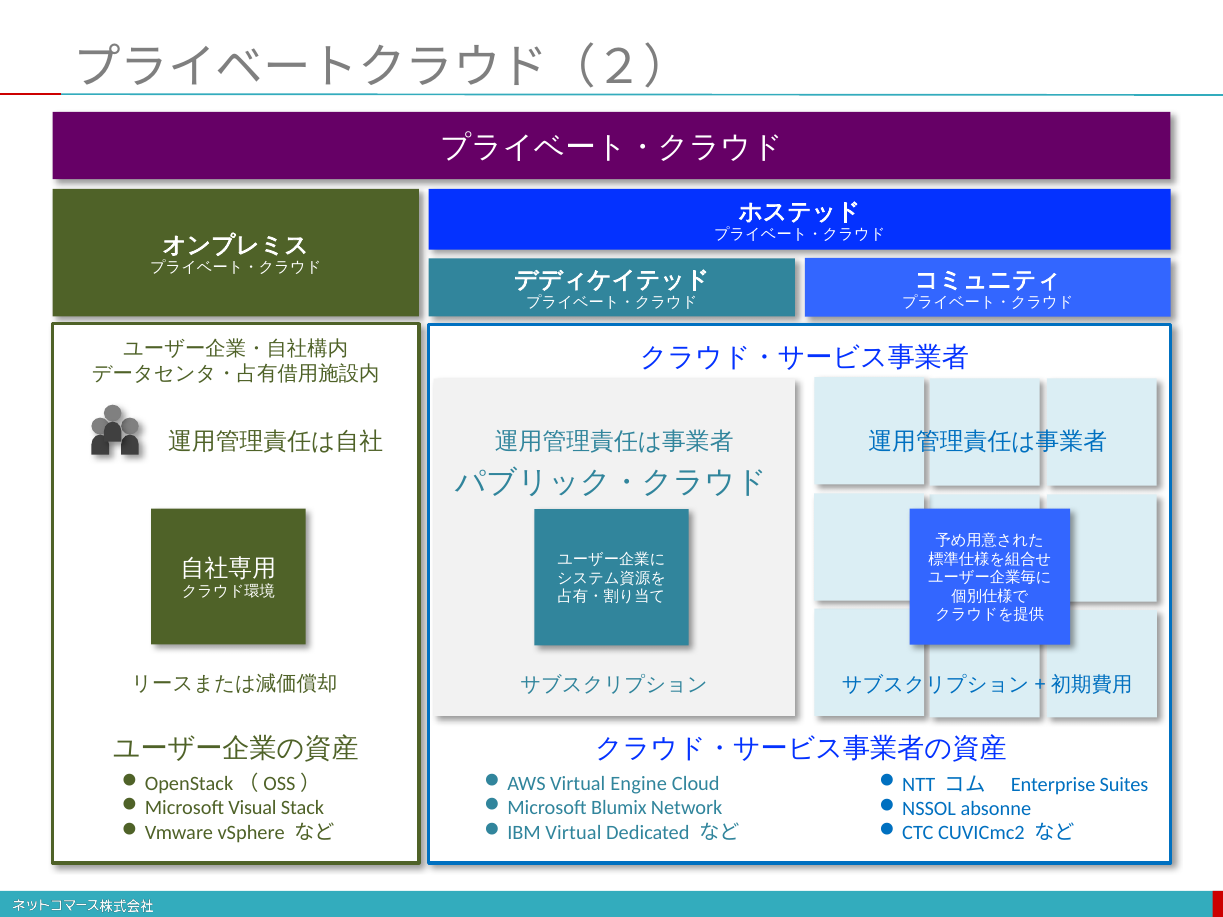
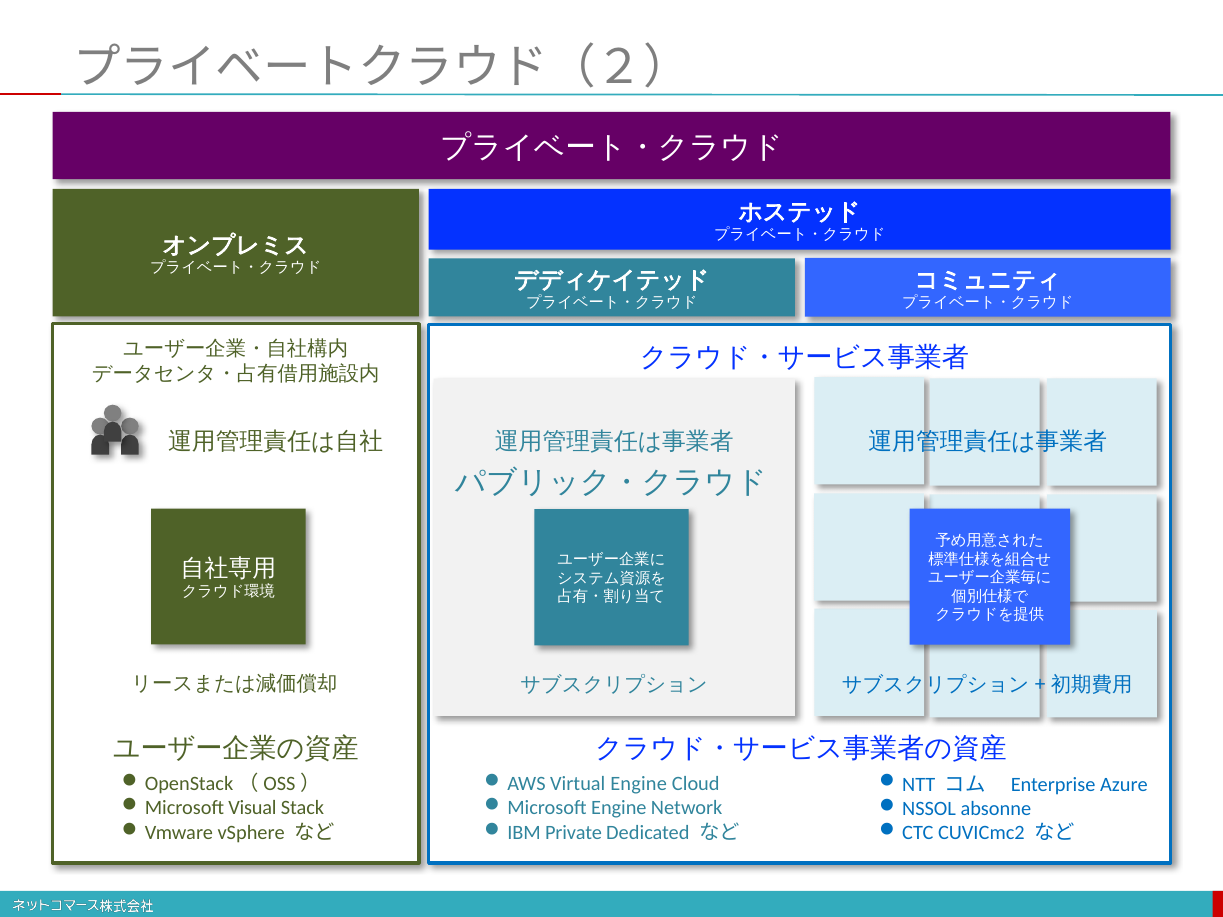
Suites: Suites -> Azure (1124, 785)
Blumix: Blumix -> Engine (619, 808)
Virtual: Virtual -> Private (574, 833)
